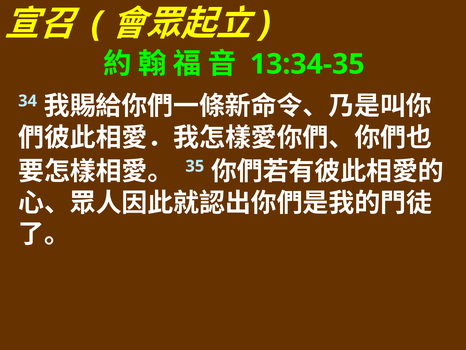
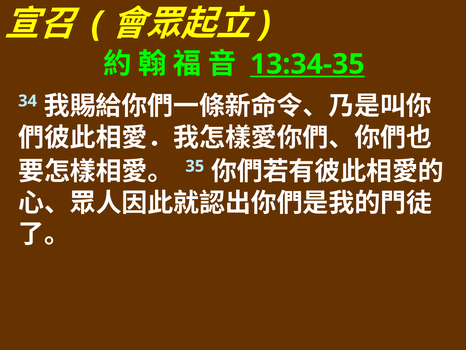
13:34-35 underline: none -> present (307, 64)
